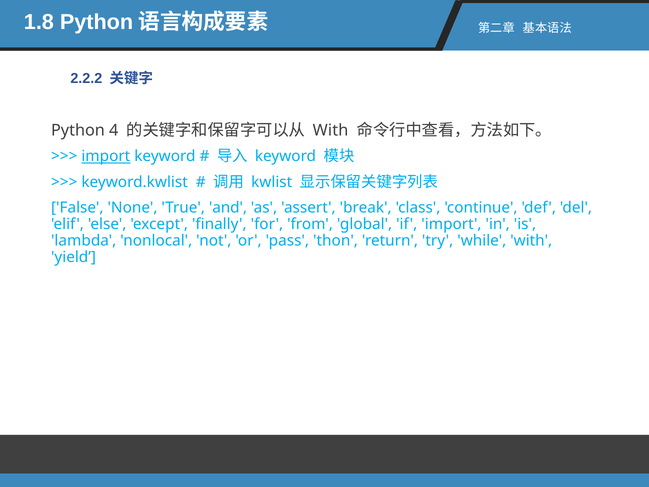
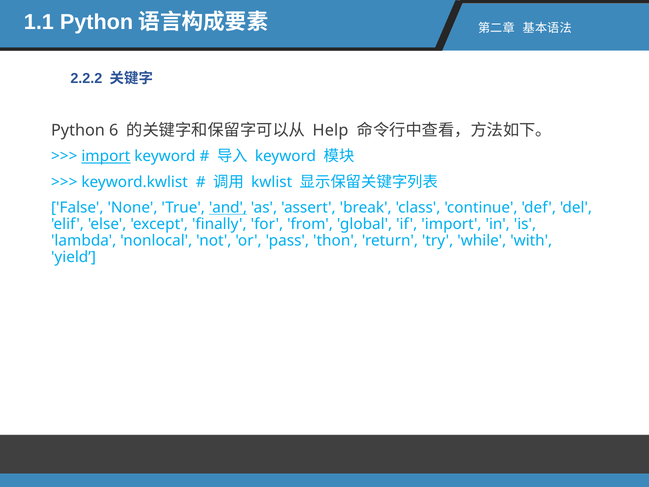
1.8: 1.8 -> 1.1 (39, 22)
4: 4 -> 6 (114, 130)
With: With -> Help (331, 130)
and underline: none -> present (228, 208)
